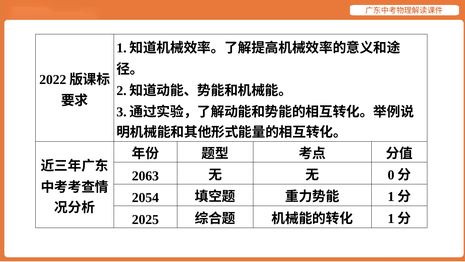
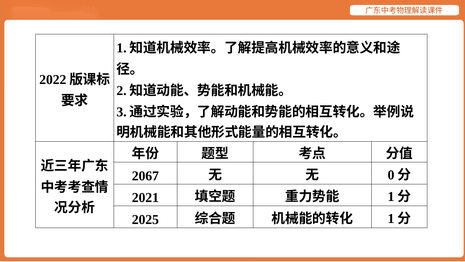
2063: 2063 -> 2067 (145, 176)
2054: 2054 -> 2021 (145, 197)
